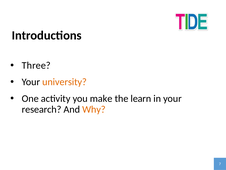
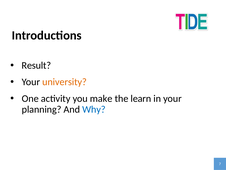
Three: Three -> Result (36, 65)
research: research -> planning (42, 109)
Why colour: orange -> blue (94, 109)
